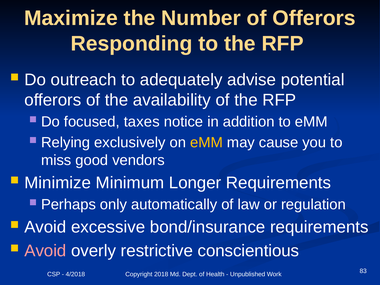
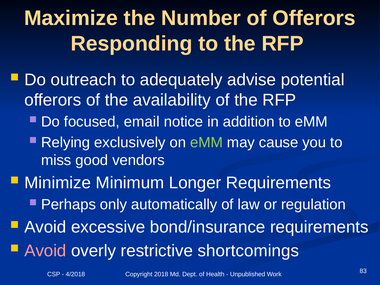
taxes: taxes -> email (142, 122)
eMM colour: yellow -> light green (206, 143)
conscientious: conscientious -> shortcomings (248, 251)
